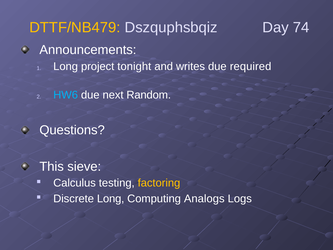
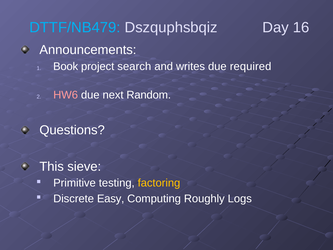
DTTF/NB479 colour: yellow -> light blue (75, 27)
74: 74 -> 16 (301, 27)
Long: Long -> Book (66, 66)
tonight: tonight -> search (134, 66)
HW6 colour: light blue -> pink (66, 95)
Calculus: Calculus -> Primitive (75, 183)
Discrete Long: Long -> Easy (111, 198)
Analogs: Analogs -> Roughly (204, 198)
